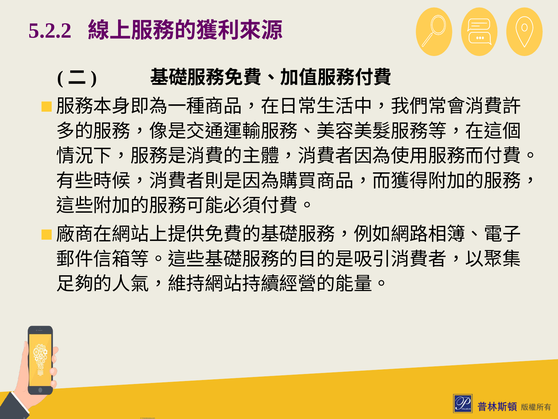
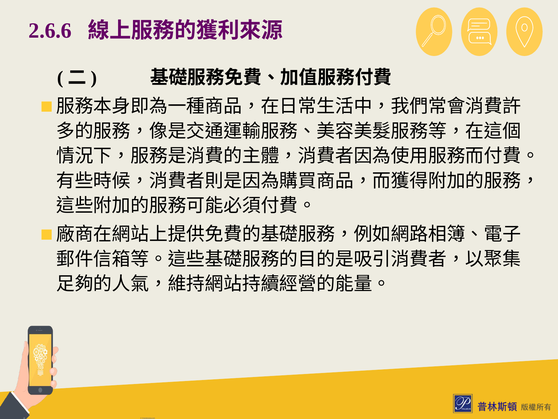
5.2.2: 5.2.2 -> 2.6.6 (50, 31)
